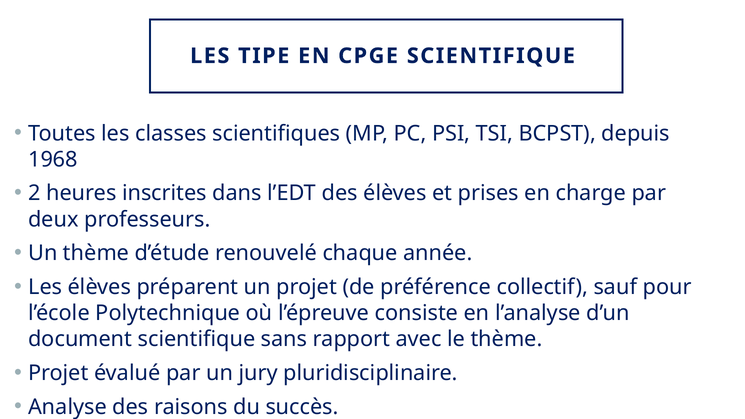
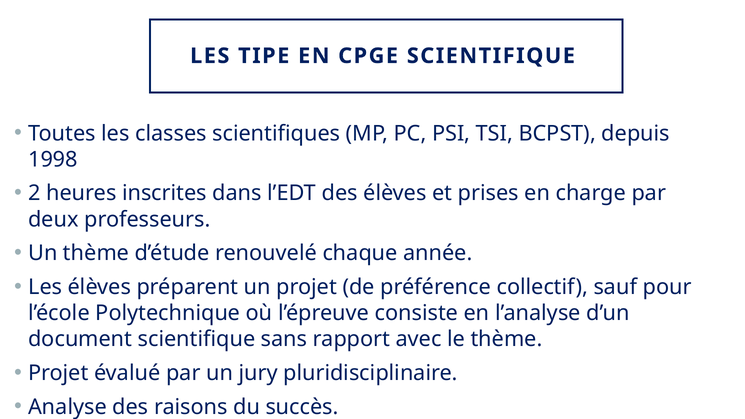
1968: 1968 -> 1998 (53, 159)
